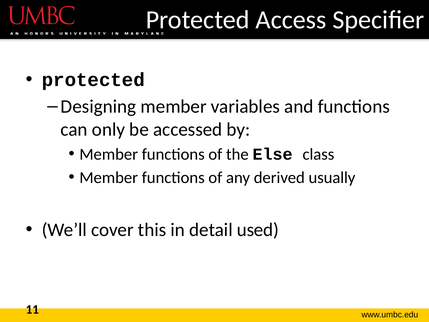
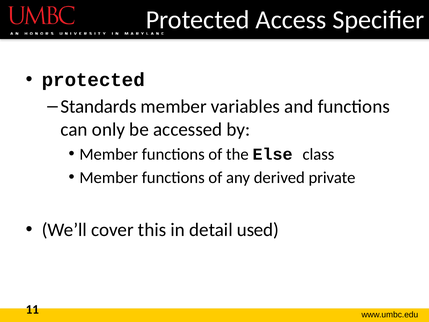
Designing: Designing -> Standards (99, 107)
usually: usually -> private (332, 177)
